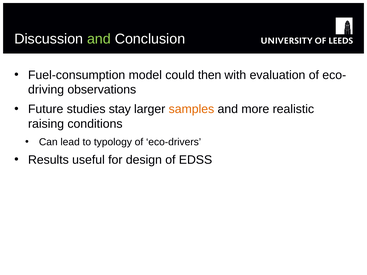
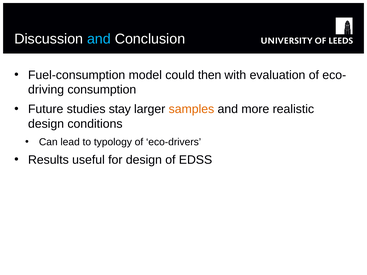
and colour: light green -> light blue (99, 39)
observations: observations -> consumption (102, 90)
raising: raising -> design (46, 124)
